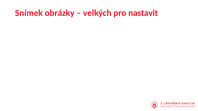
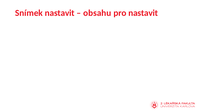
Snímek obrázky: obrázky -> nastavit (60, 13)
velkých: velkých -> obsahu (97, 13)
